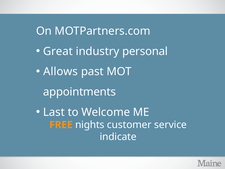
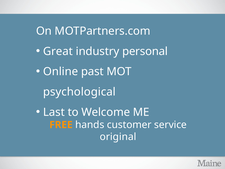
Allows: Allows -> Online (61, 71)
appointments: appointments -> psychological (79, 92)
nights: nights -> hands (90, 125)
indicate: indicate -> original (118, 137)
